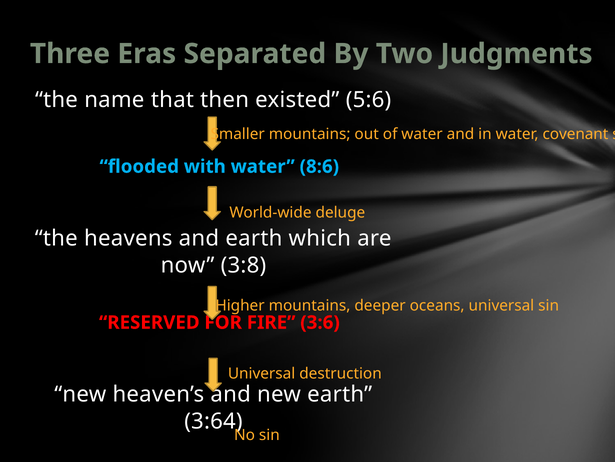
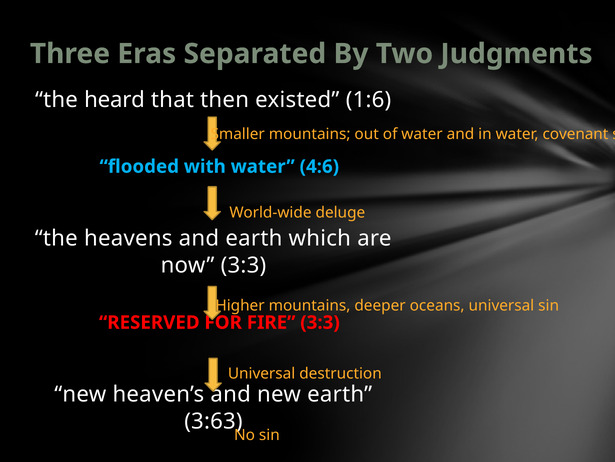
name: name -> heard (115, 100)
5:6: 5:6 -> 1:6 (369, 100)
8:6: 8:6 -> 4:6 (319, 166)
now 3:8: 3:8 -> 3:3 (243, 265)
FIRE 3:6: 3:6 -> 3:3 (320, 322)
3:64: 3:64 -> 3:63 (213, 421)
